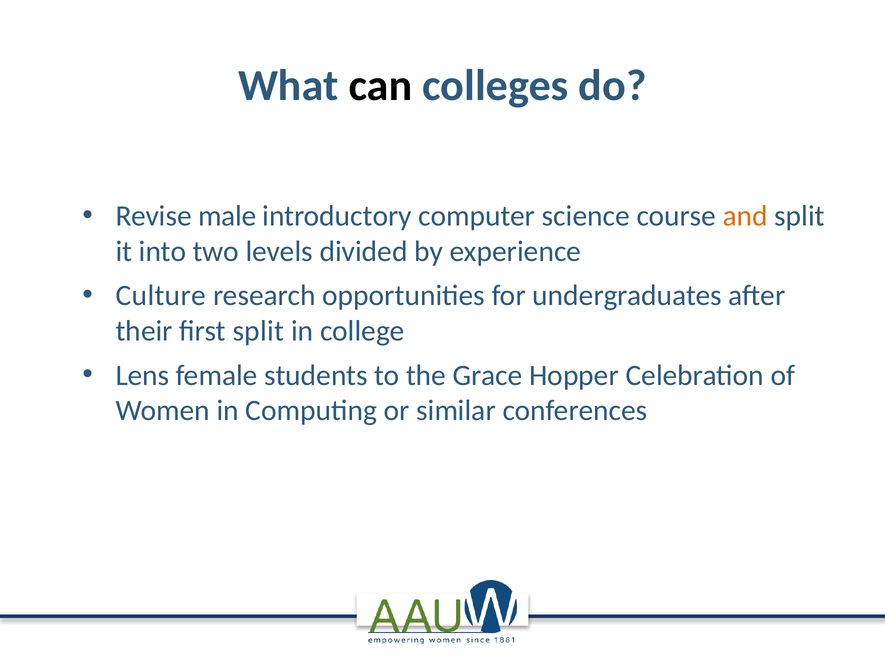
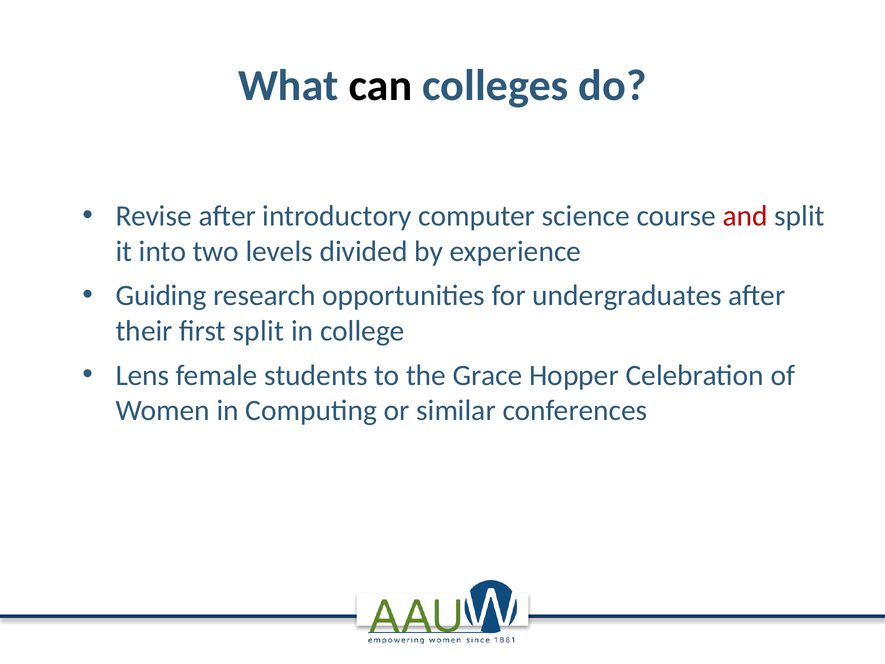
Revise male: male -> after (227, 216)
and colour: orange -> red (745, 216)
Culture: Culture -> Guiding (161, 295)
